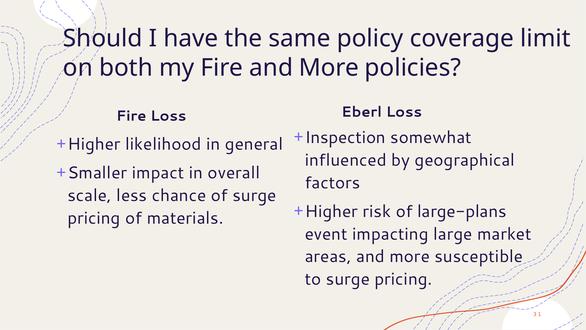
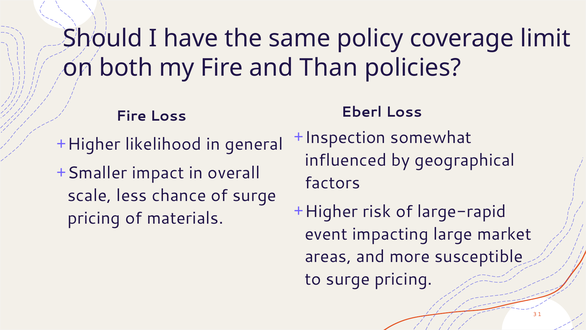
Fire and More: More -> Than (329, 68)
large-plans: large-plans -> large-rapid (462, 211)
